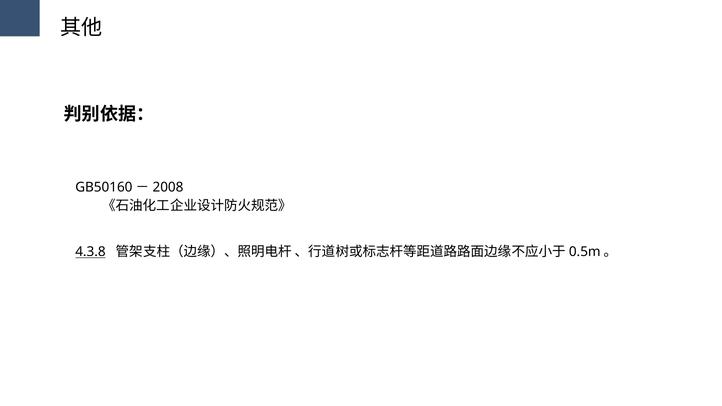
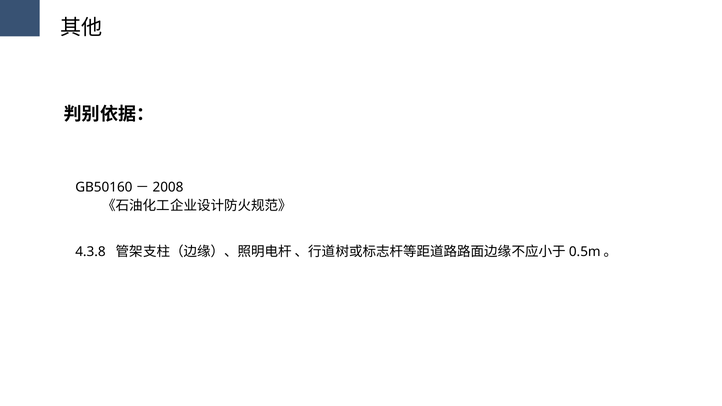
4.3.8 underline: present -> none (90, 252)
